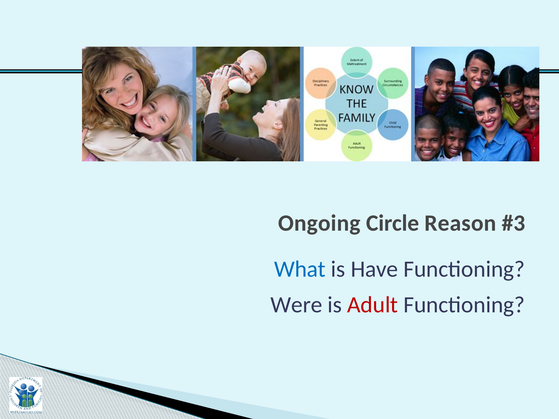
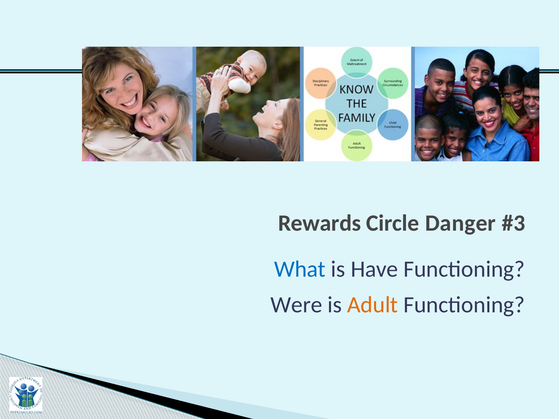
Ongoing: Ongoing -> Rewards (320, 223)
Reason: Reason -> Danger (460, 223)
Adult colour: red -> orange (373, 305)
